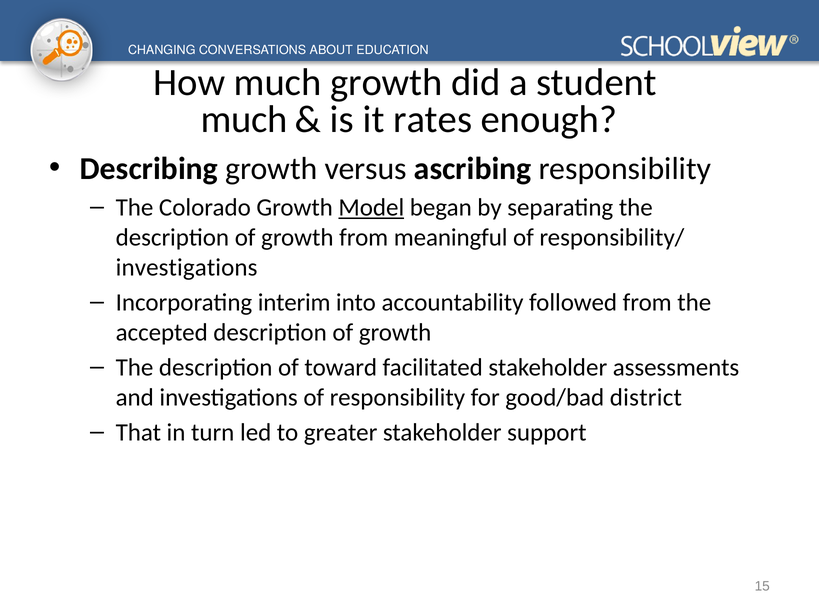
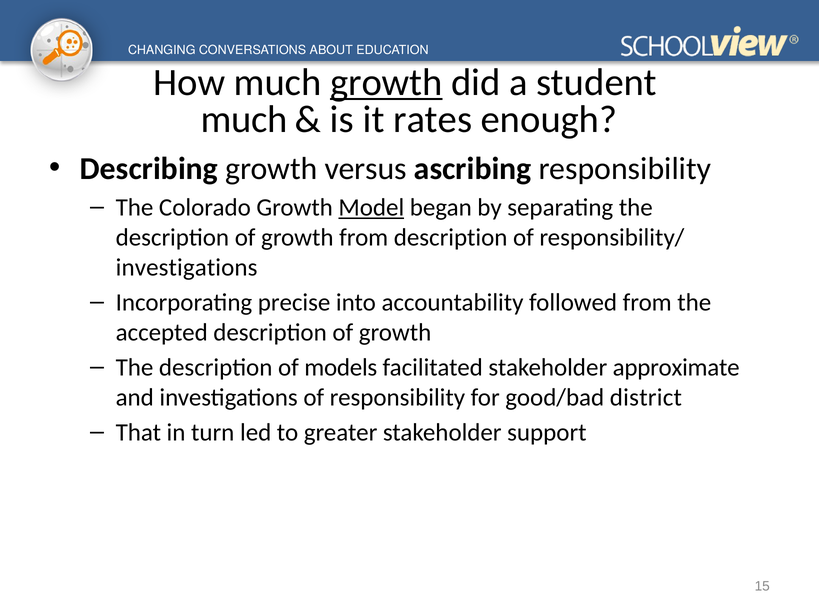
growth underline: none -> present (386, 82)
from meaningful: meaningful -> description (451, 237)
interim: interim -> precise (294, 302)
toward: toward -> models (341, 368)
assessments: assessments -> approximate (676, 368)
